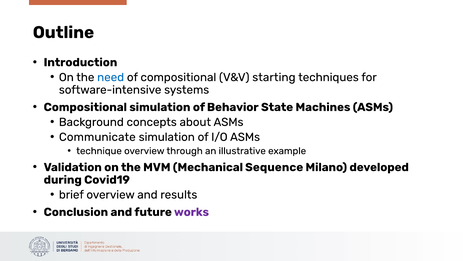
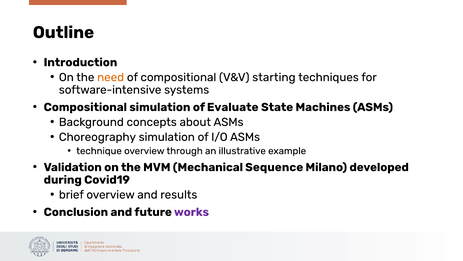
need colour: blue -> orange (111, 77)
Behavior: Behavior -> Evaluate (233, 107)
Communicate: Communicate -> Choreography (97, 137)
